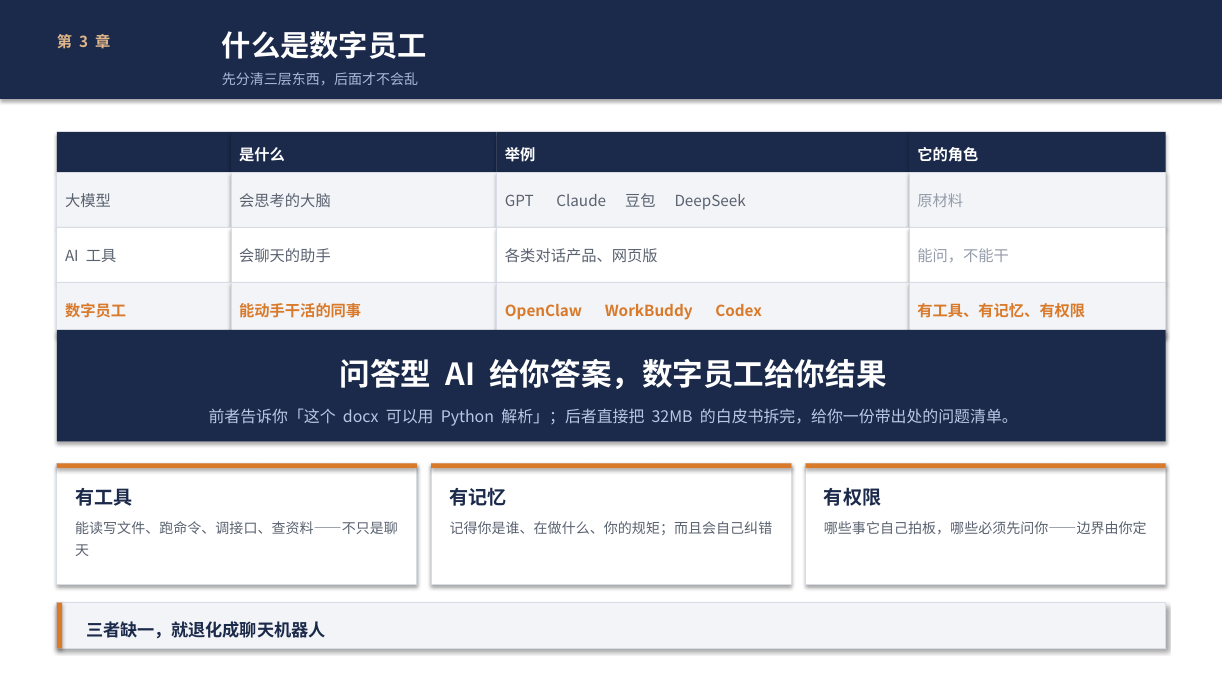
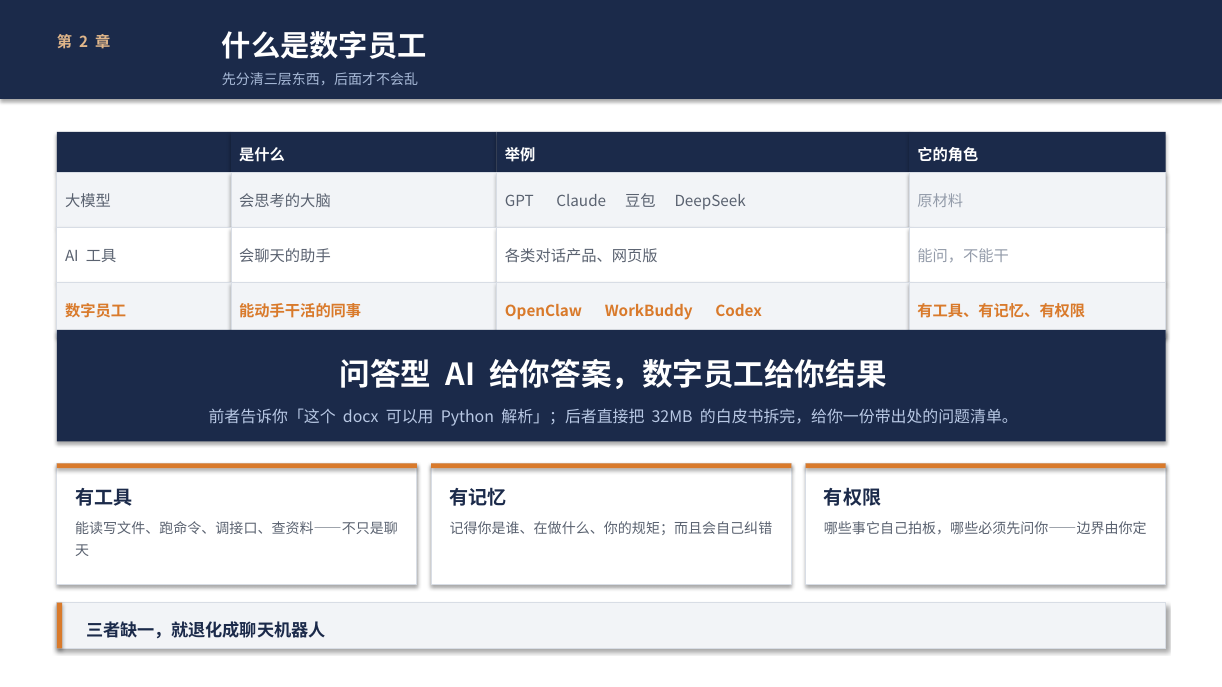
3: 3 -> 2 (84, 42)
